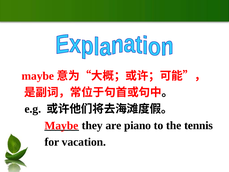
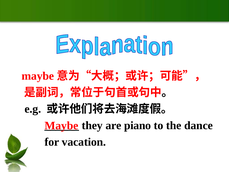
tennis: tennis -> dance (199, 125)
